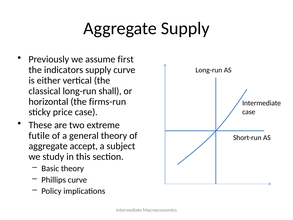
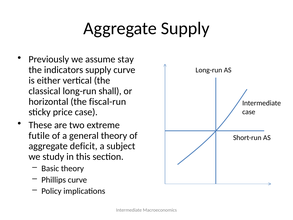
first: first -> stay (126, 59)
firms-run: firms-run -> fiscal-run (108, 101)
accept: accept -> deficit (84, 146)
